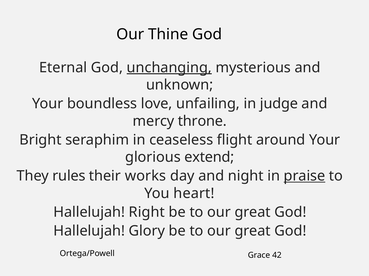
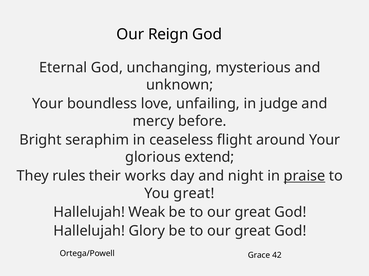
Thine: Thine -> Reign (168, 34)
unchanging underline: present -> none (169, 68)
throne: throne -> before (202, 121)
You heart: heart -> great (194, 194)
Right: Right -> Weak (147, 213)
